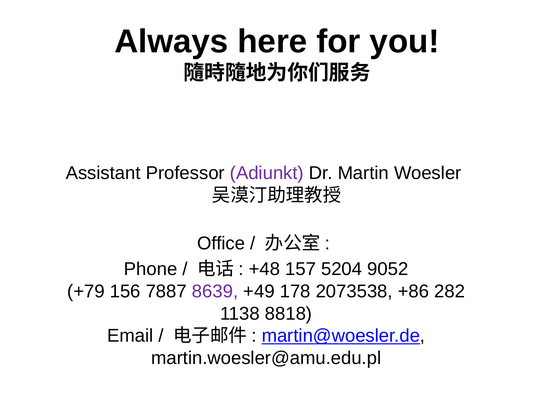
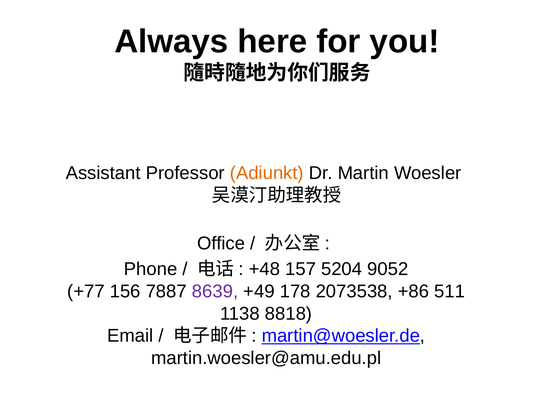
Adiunkt colour: purple -> orange (267, 173)
+79: +79 -> +77 (86, 291)
282: 282 -> 511 (450, 291)
